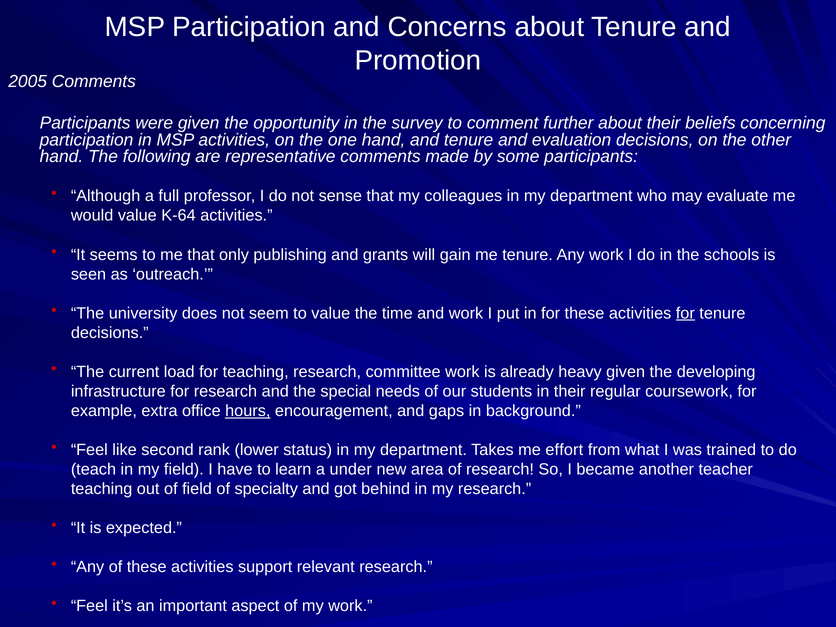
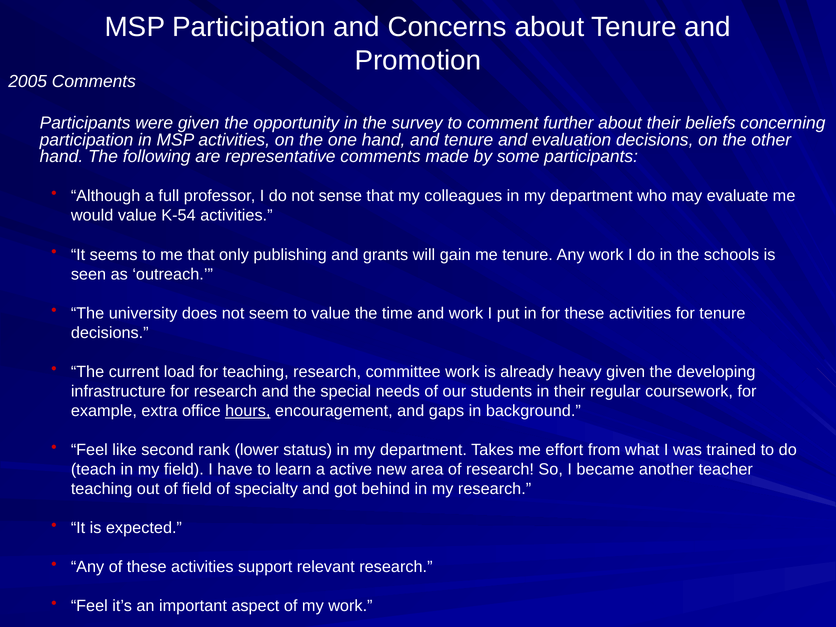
K-64: K-64 -> K-54 (179, 216)
for underline: present -> none (685, 313)
under: under -> active (351, 469)
